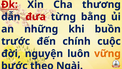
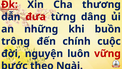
bằng: bằng -> dâng (94, 17)
trước: trước -> trông (16, 41)
vững colour: orange -> red (107, 53)
